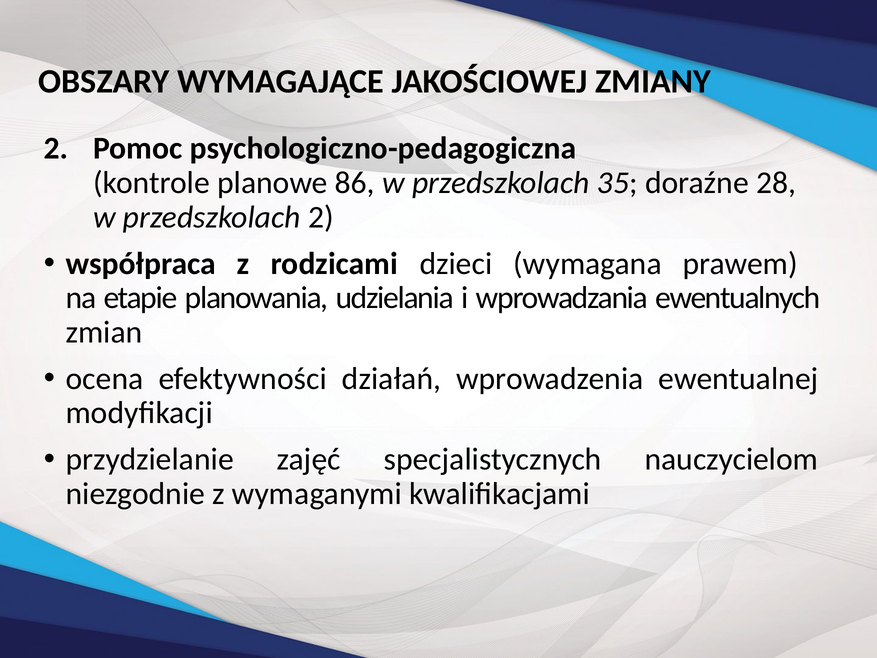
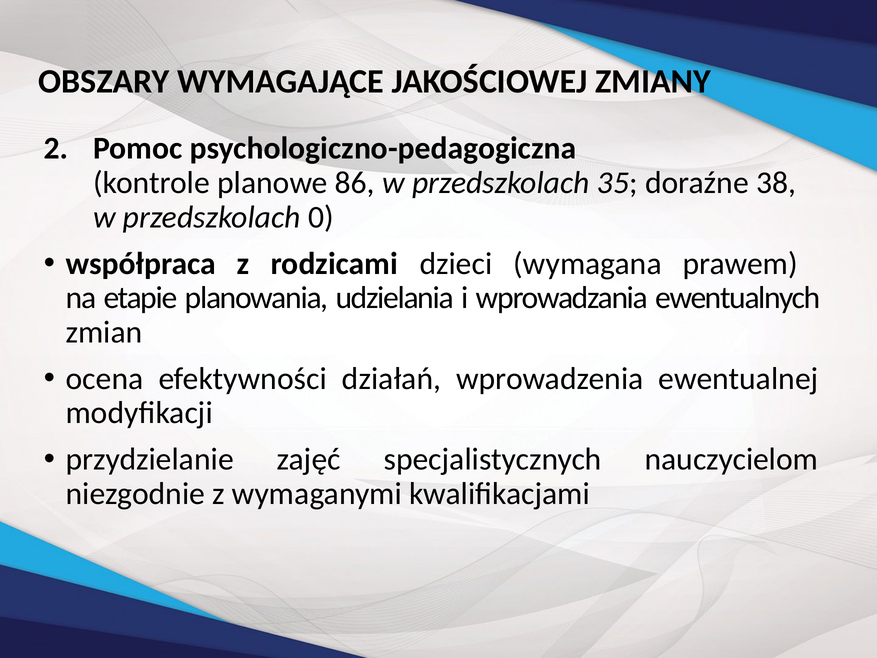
28: 28 -> 38 (776, 183)
przedszkolach 2: 2 -> 0 (321, 217)
